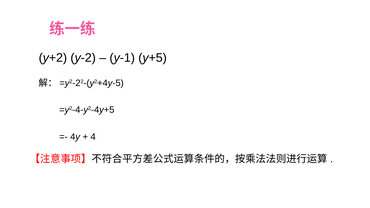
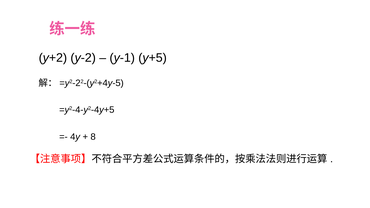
4: 4 -> 8 (93, 137)
